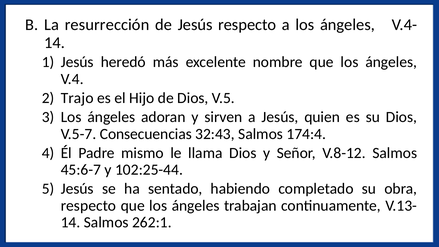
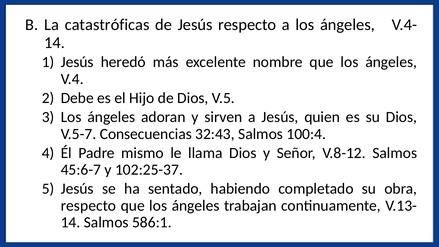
resurrección: resurrección -> catastróficas (107, 25)
Trajo: Trajo -> Debe (77, 98)
174:4: 174:4 -> 100:4 (306, 134)
102:25-44: 102:25-44 -> 102:25-37 (149, 170)
262:1: 262:1 -> 586:1 (152, 222)
